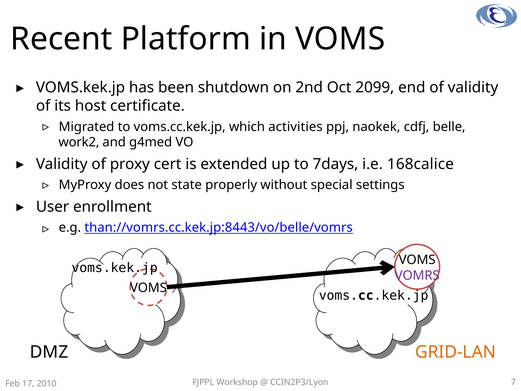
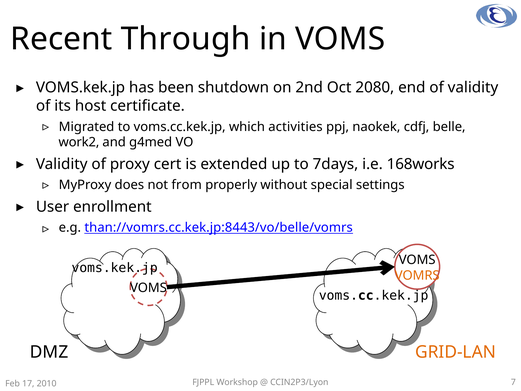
Platform: Platform -> Through (186, 39)
2099: 2099 -> 2080 (375, 88)
168calice: 168calice -> 168works (421, 164)
state: state -> from (187, 185)
VOMRS colour: purple -> orange (417, 275)
